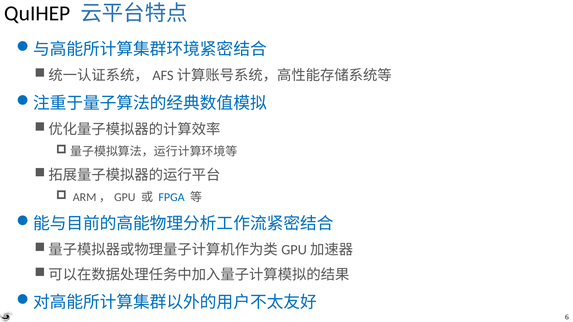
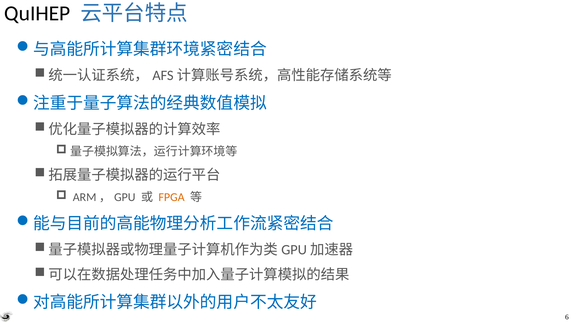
FPGA colour: blue -> orange (172, 197)
